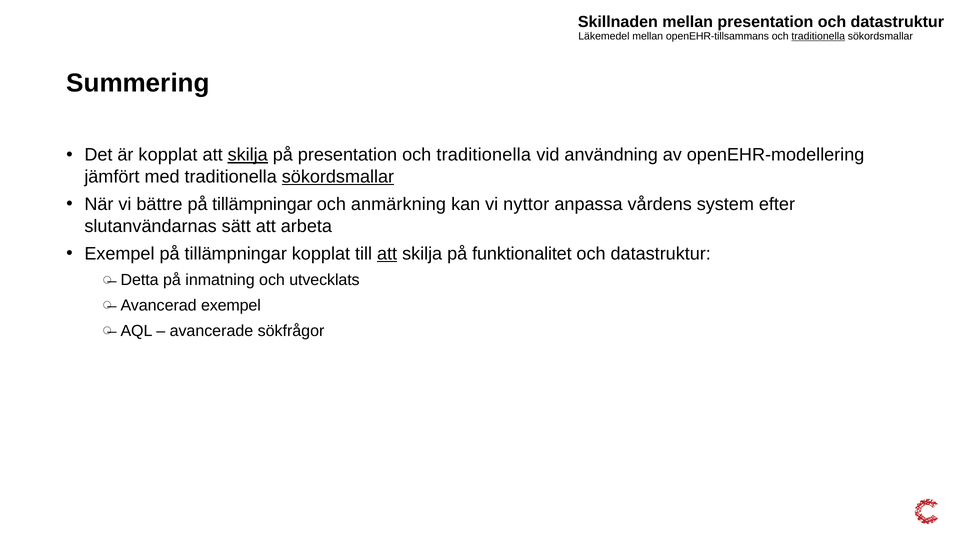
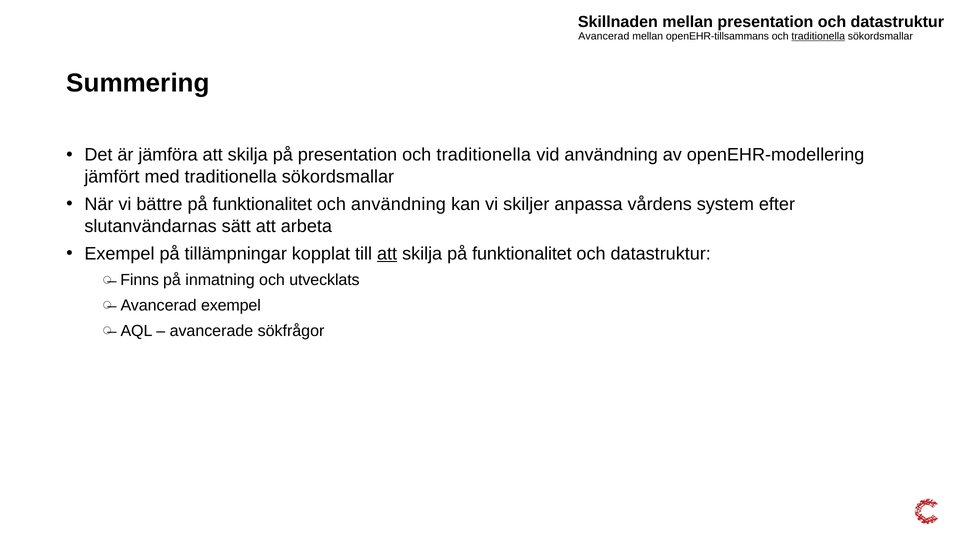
Läkemedel: Läkemedel -> Avancerad (604, 36)
är kopplat: kopplat -> jämföra (168, 155)
skilja underline: present -> none (248, 155)
sökordsmallar underline: present -> none (338, 177)
tillämpningar: tillämpningar -> funktionalitet (262, 204)
och anmärkning: anmärkning -> användning (398, 204)
nyttor: nyttor -> skiljer (526, 204)
Detta: Detta -> Finns (140, 280)
